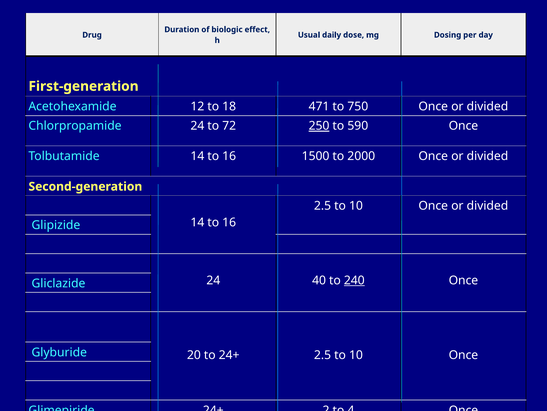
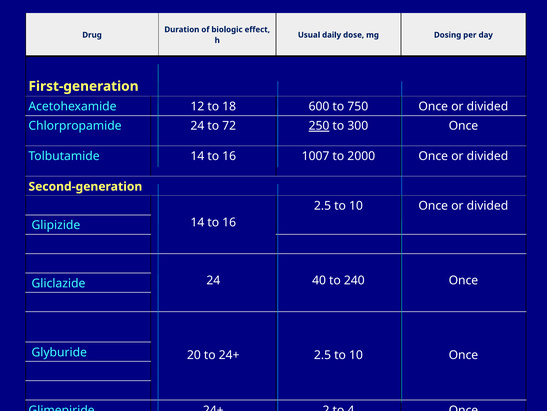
471: 471 -> 600 (319, 106)
590: 590 -> 300 (358, 126)
1500: 1500 -> 1007 (316, 156)
240 underline: present -> none (354, 280)
